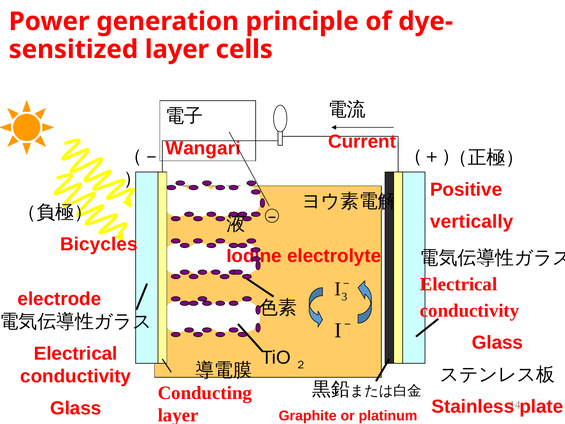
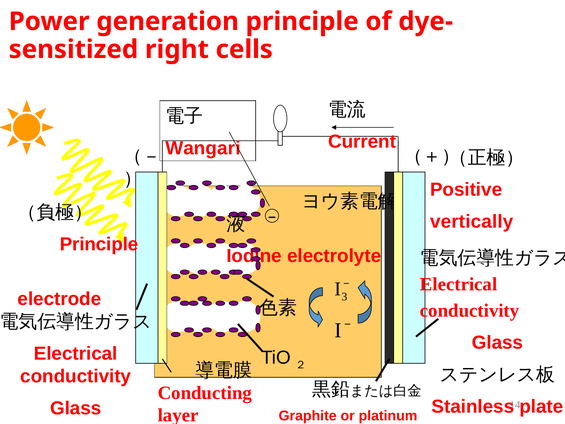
layer: layer -> right (177, 49)
Bicycles: Bicycles -> Principle (99, 244)
